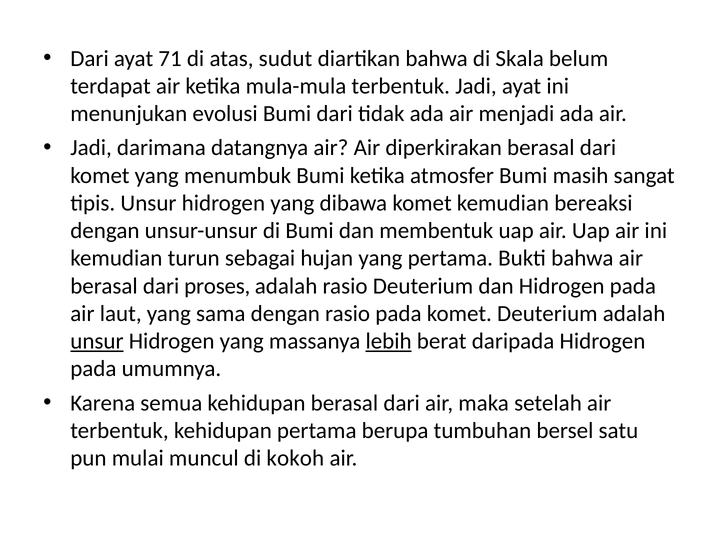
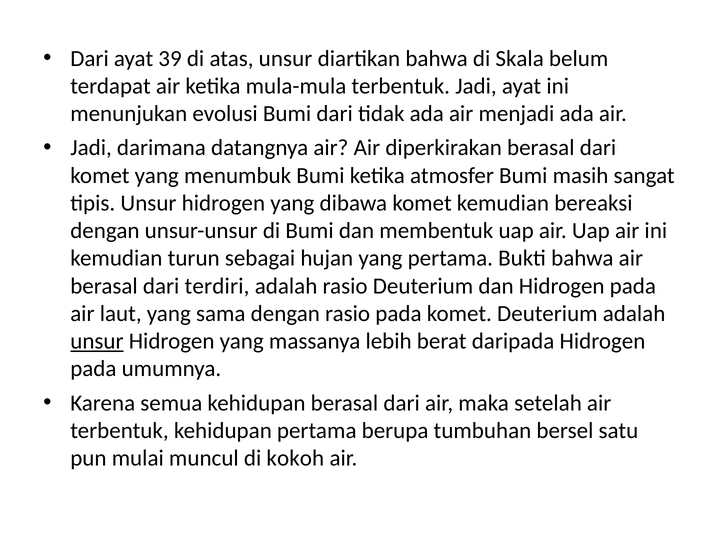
71: 71 -> 39 (170, 58)
atas sudut: sudut -> unsur (286, 58)
proses: proses -> terdiri (217, 286)
lebih underline: present -> none (389, 341)
